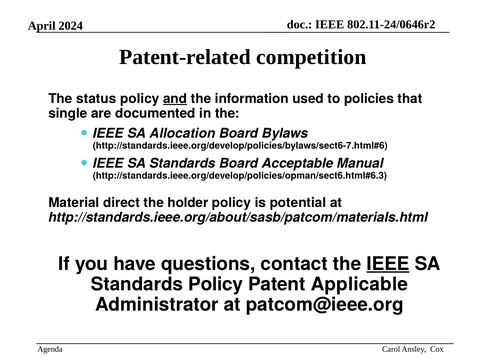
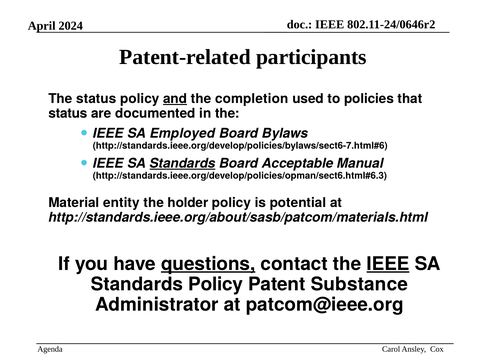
competition: competition -> participants (311, 57)
information: information -> completion (252, 99)
single: single -> status (68, 113)
Allocation: Allocation -> Employed (182, 133)
Standards underline: none -> present (183, 164)
direct: direct -> entity (121, 203)
questions underline: none -> present (208, 264)
Applicable: Applicable -> Substance (359, 285)
